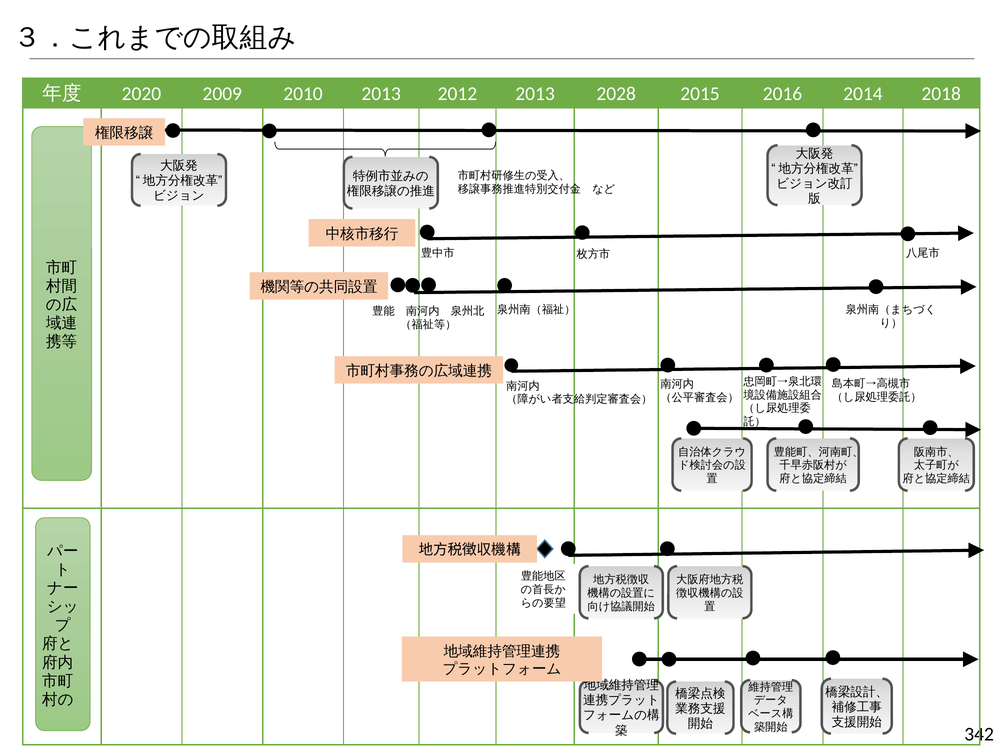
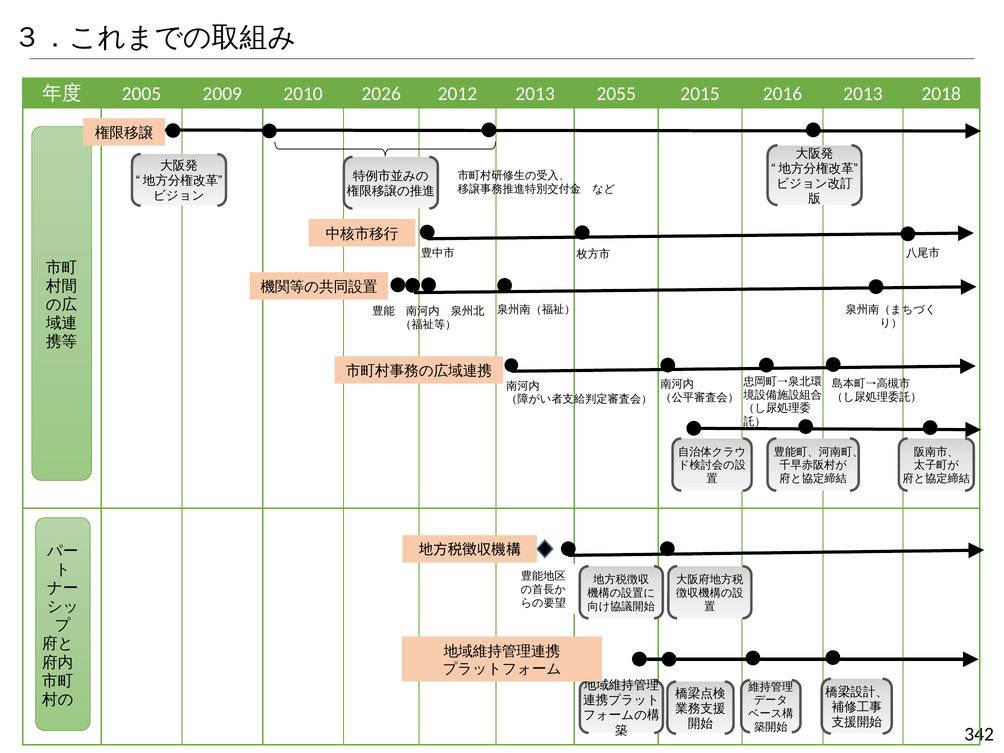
2020: 2020 -> 2005 (141, 94)
2010 2013: 2013 -> 2026 (381, 94)
2028: 2028 -> 2055 (616, 94)
2016 2014: 2014 -> 2013 (863, 94)
